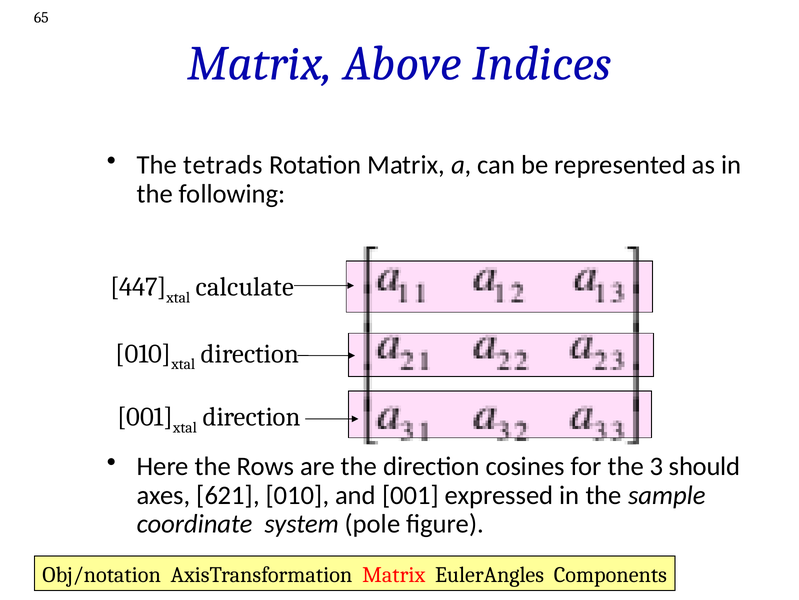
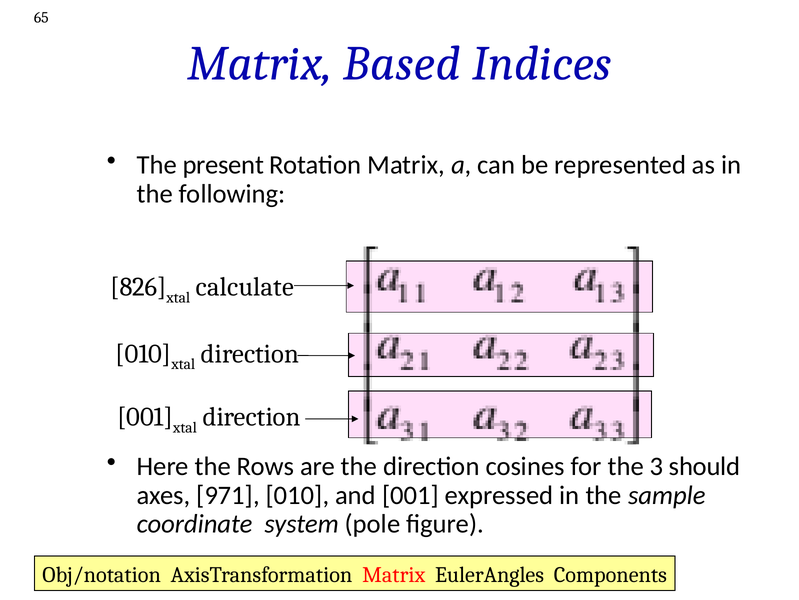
Above: Above -> Based (402, 63)
tetrads: tetrads -> present (223, 165)
447: 447 -> 826 (138, 287)
621: 621 -> 971 (228, 495)
